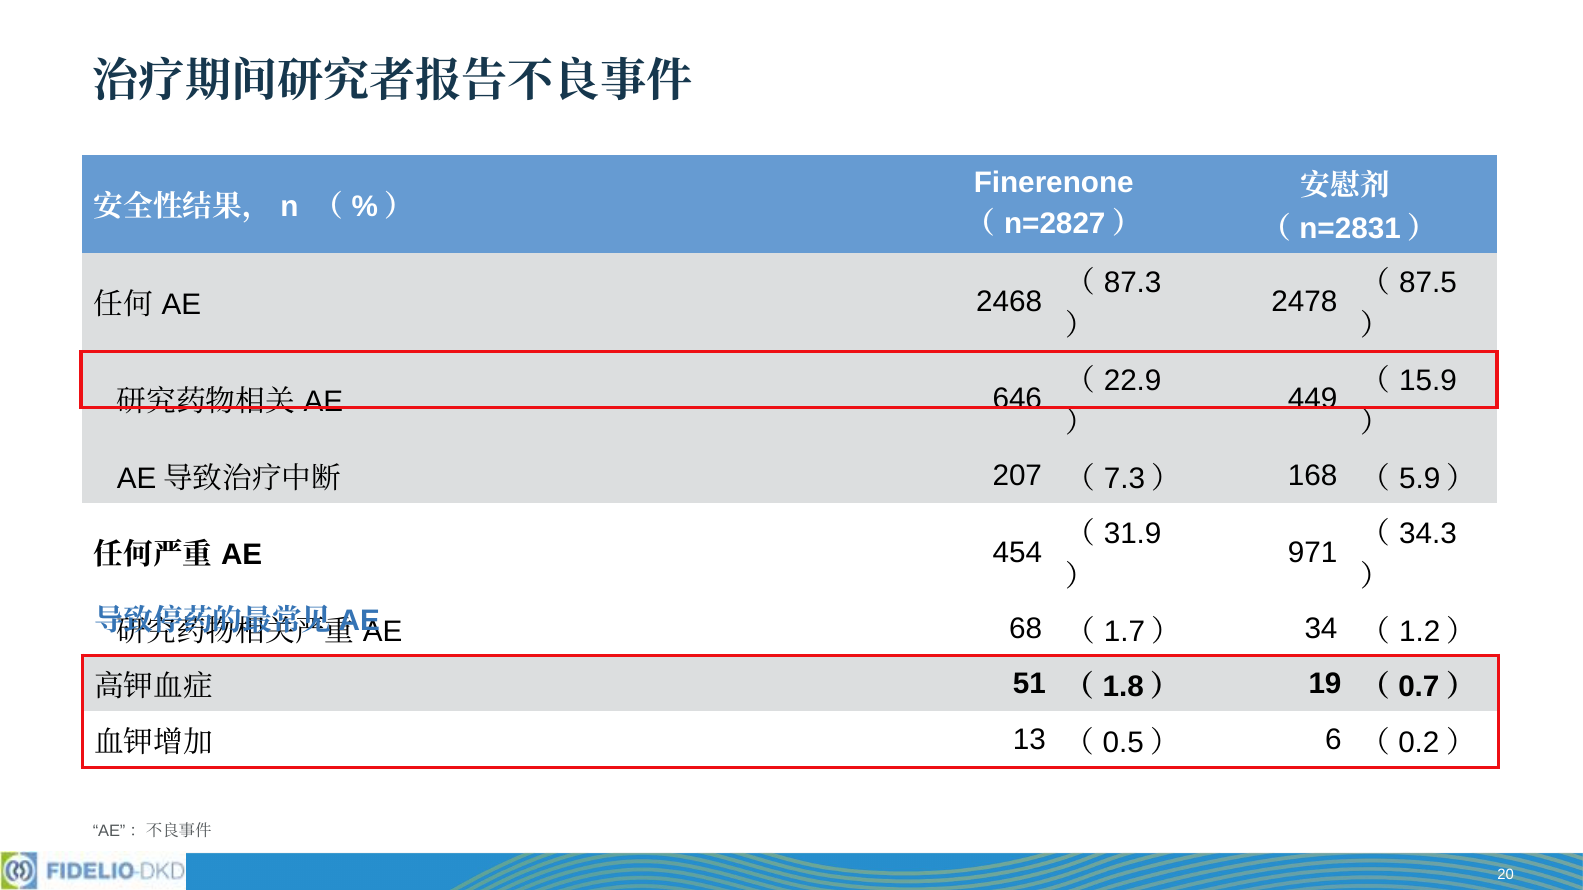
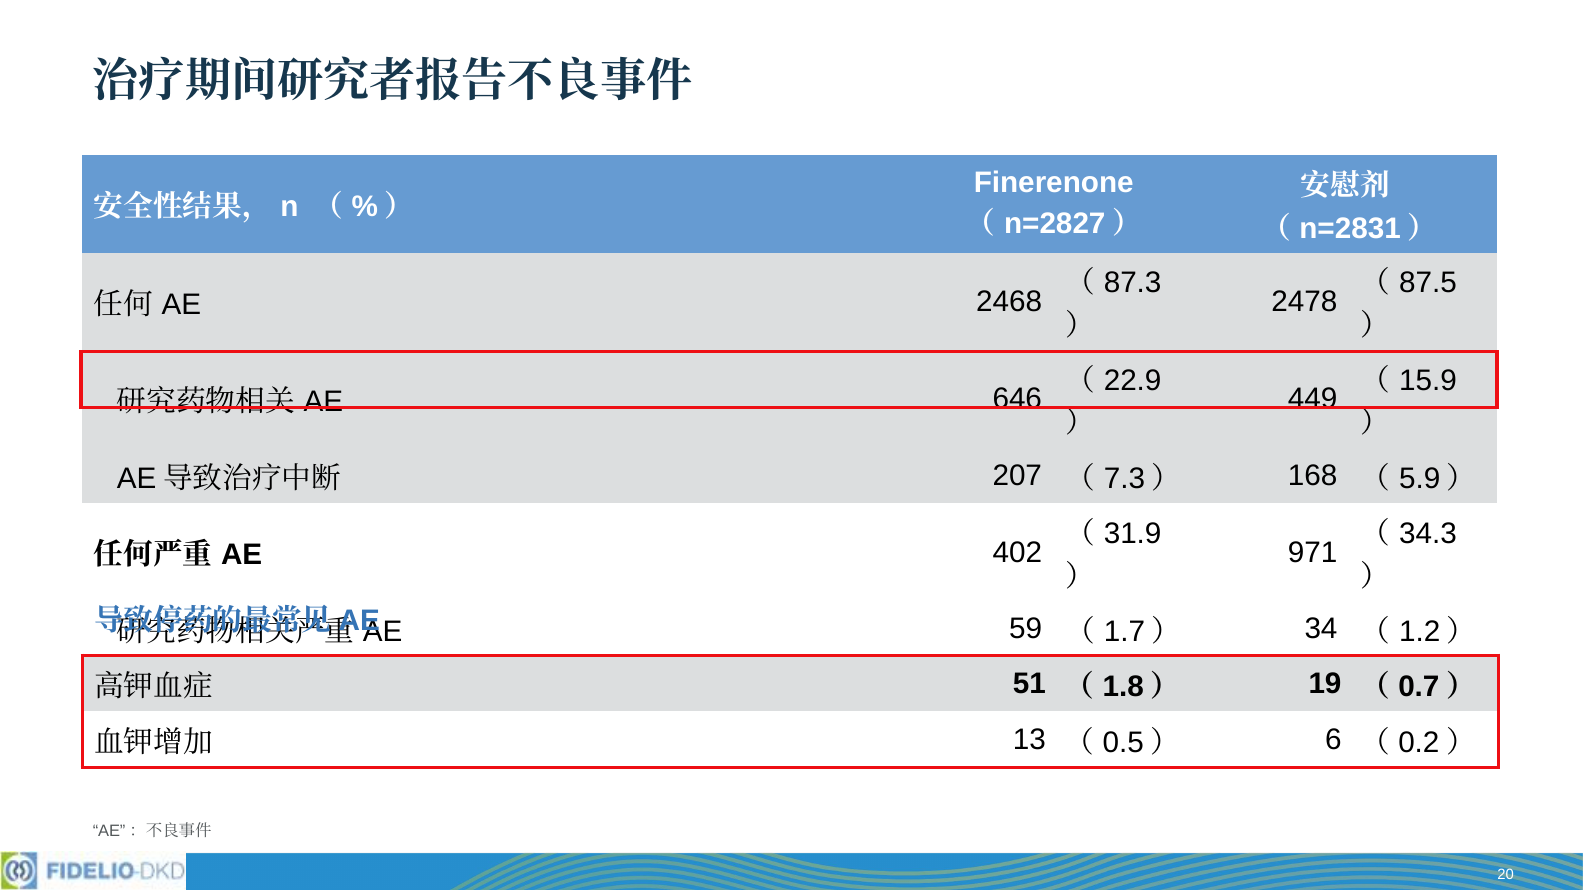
454: 454 -> 402 (1017, 553)
68: 68 -> 59 (1026, 629)
